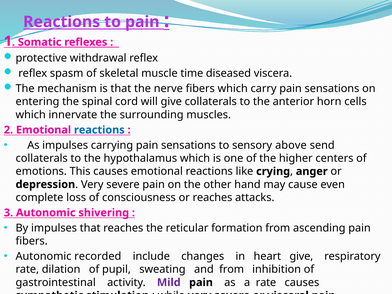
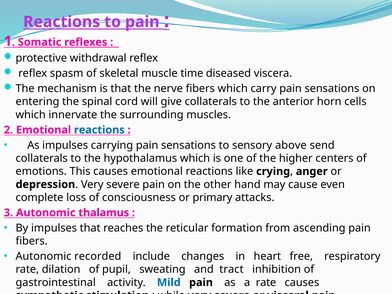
or reaches: reaches -> primary (212, 197)
shivering: shivering -> thalamus (104, 213)
heart give: give -> free (301, 256)
and from: from -> tract (231, 269)
Mild colour: purple -> blue (169, 282)
